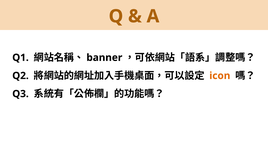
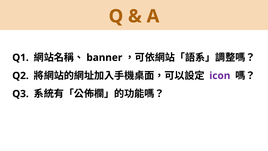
icon colour: orange -> purple (220, 76)
